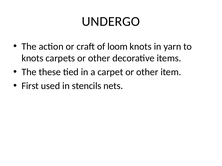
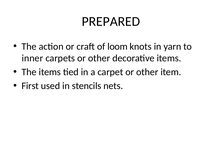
UNDERGO: UNDERGO -> PREPARED (111, 21)
knots: knots -> inner (32, 58)
The these: these -> items (50, 72)
